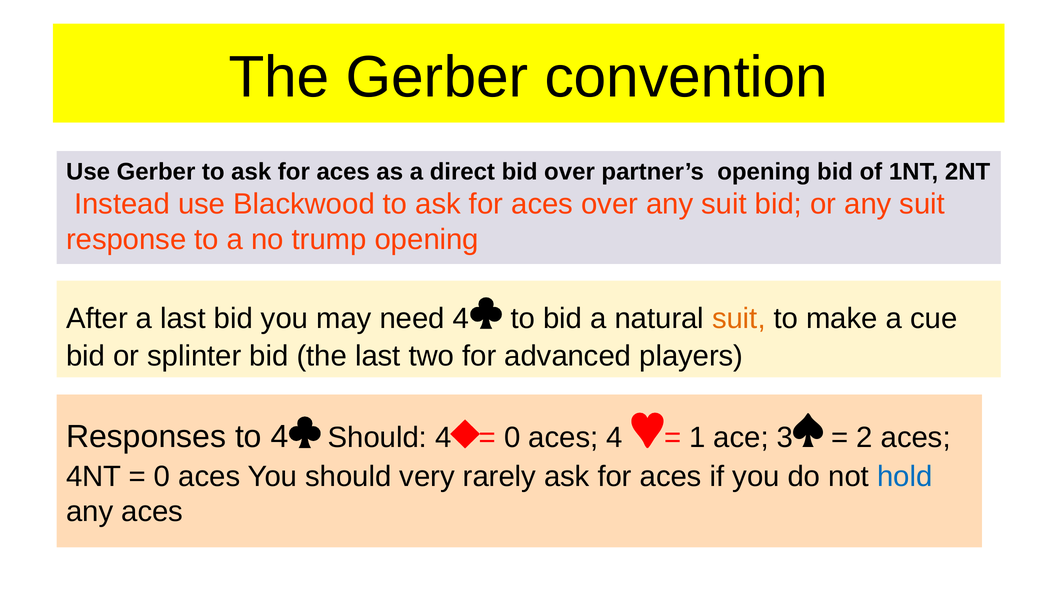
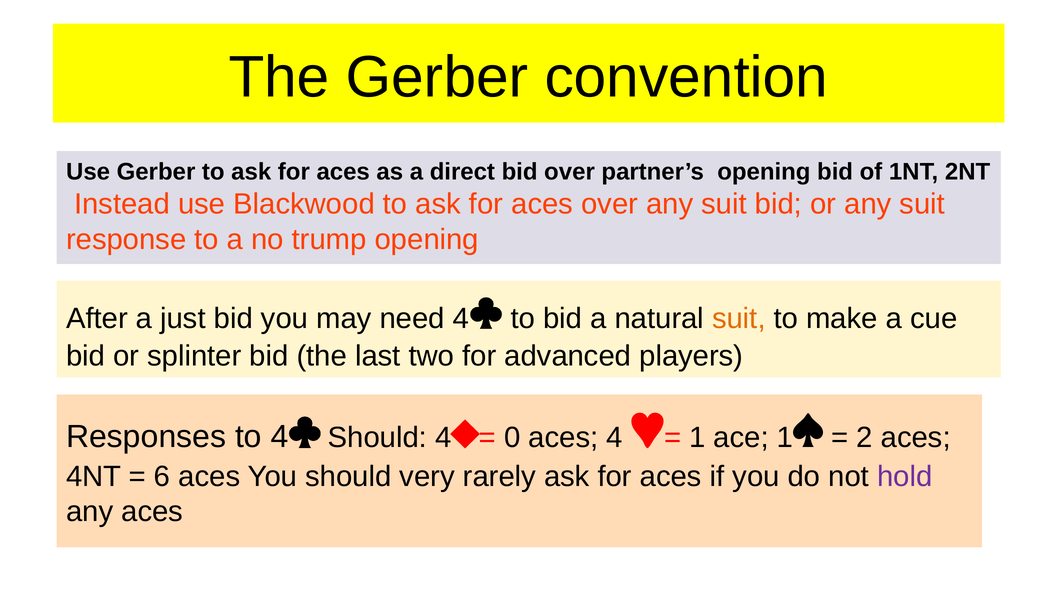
a last: last -> just (183, 318)
ace 3: 3 -> 1 (785, 438)
0: 0 -> 6 (162, 477)
hold colour: blue -> purple (905, 477)
